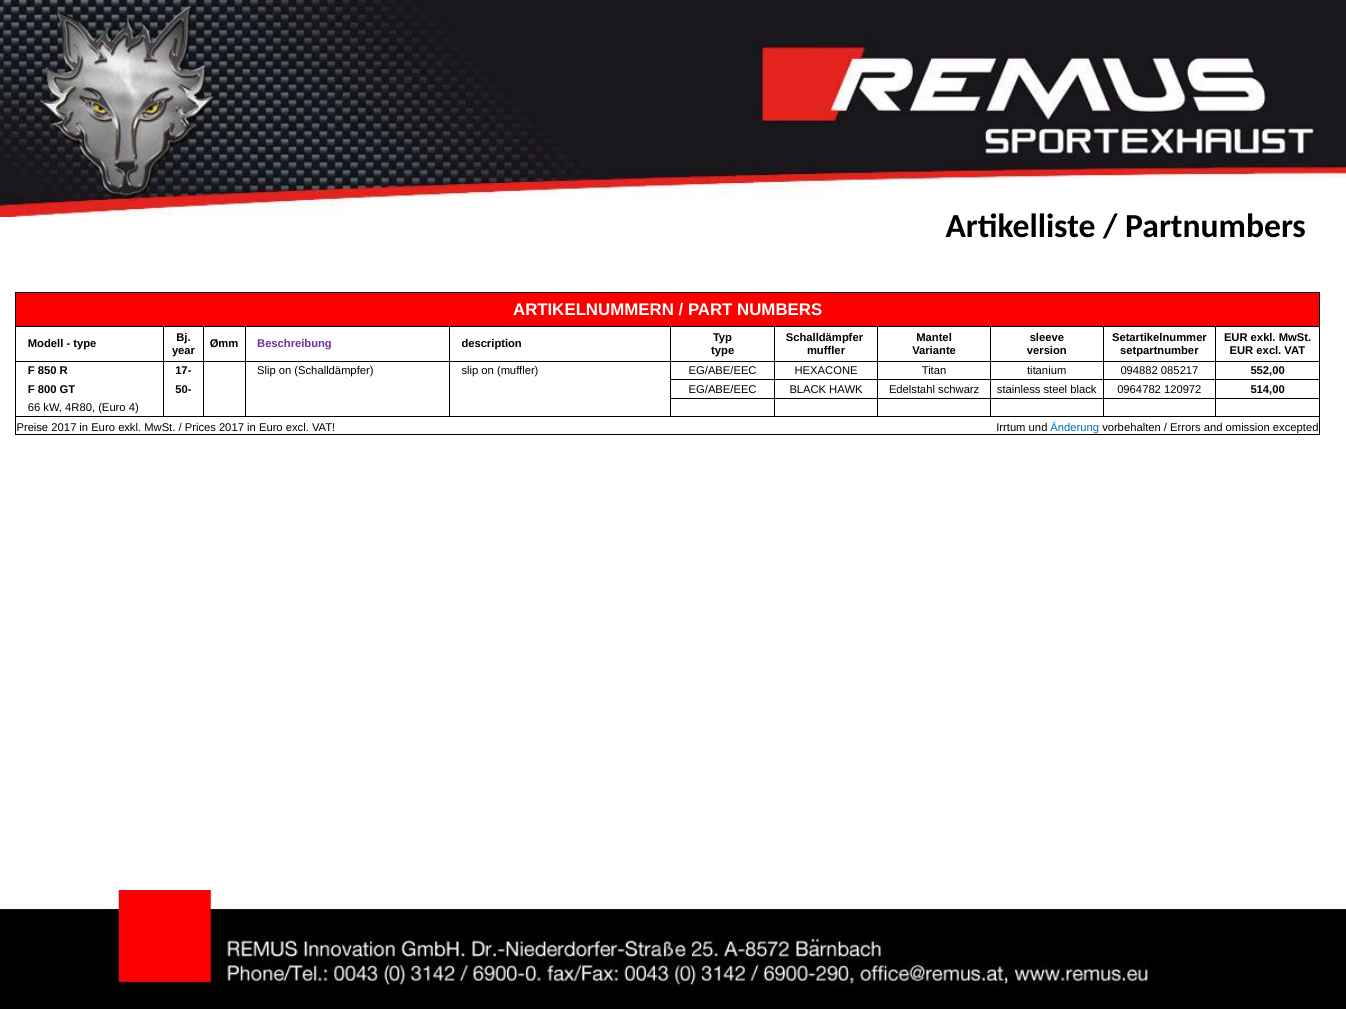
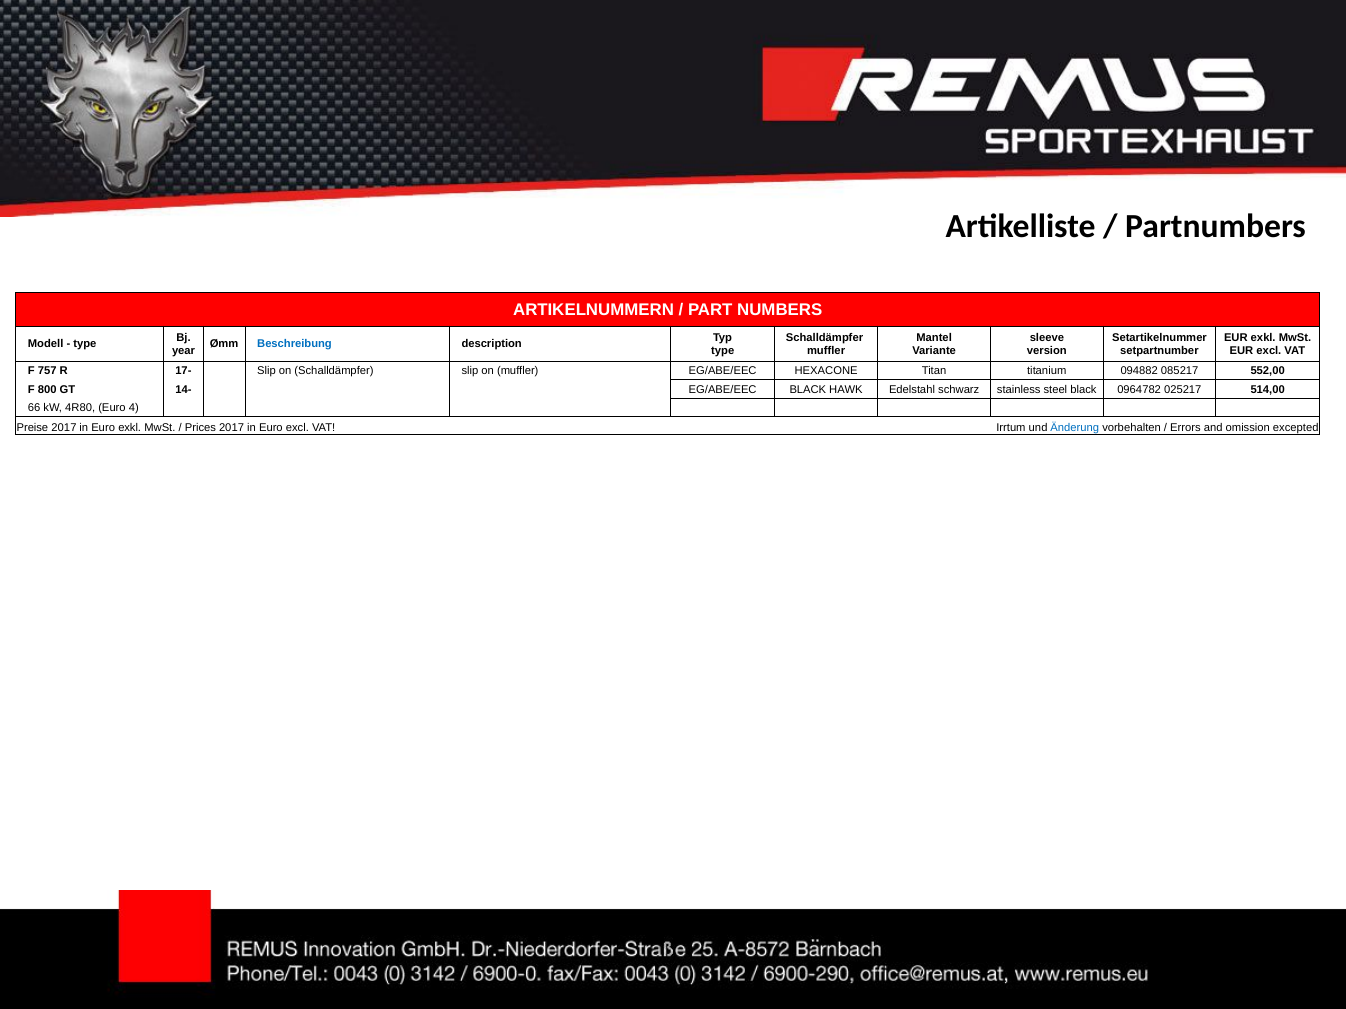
Beschreibung colour: purple -> blue (294, 344)
850: 850 -> 757 (47, 371)
50-: 50- -> 14- (183, 390)
120972: 120972 -> 025217 (1183, 390)
